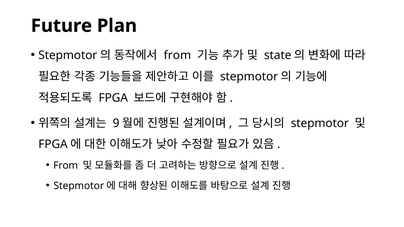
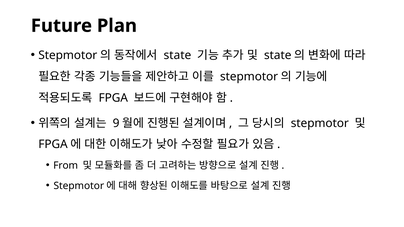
from: from -> state (177, 55)
